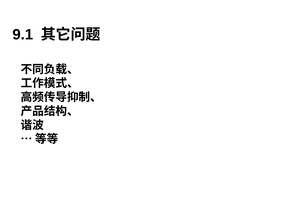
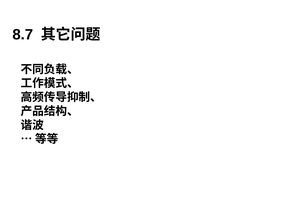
9.1: 9.1 -> 8.7 (23, 34)
